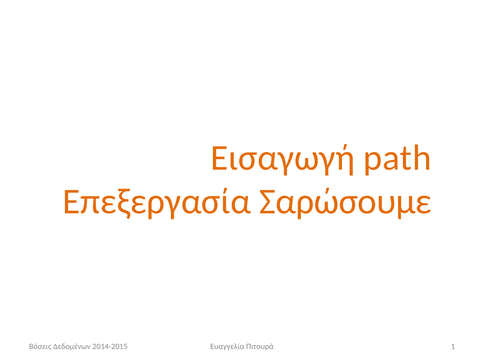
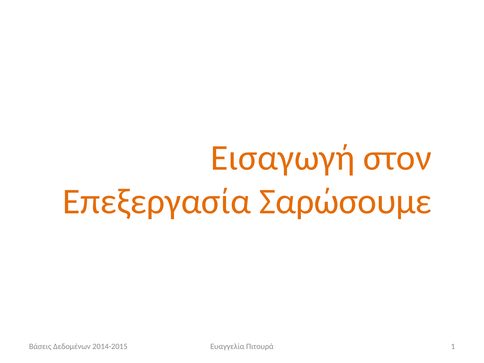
path: path -> στον (397, 158)
